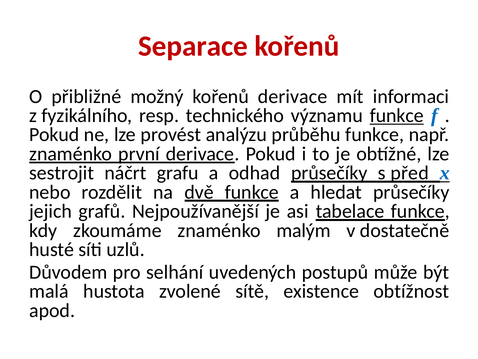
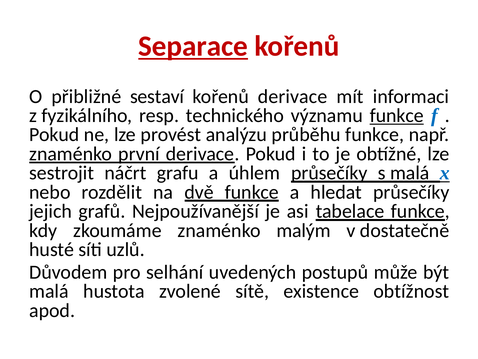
Separace underline: none -> present (193, 46)
možný: možný -> sestaví (157, 96)
odhad: odhad -> úhlem (254, 173)
s před: před -> malá (410, 173)
